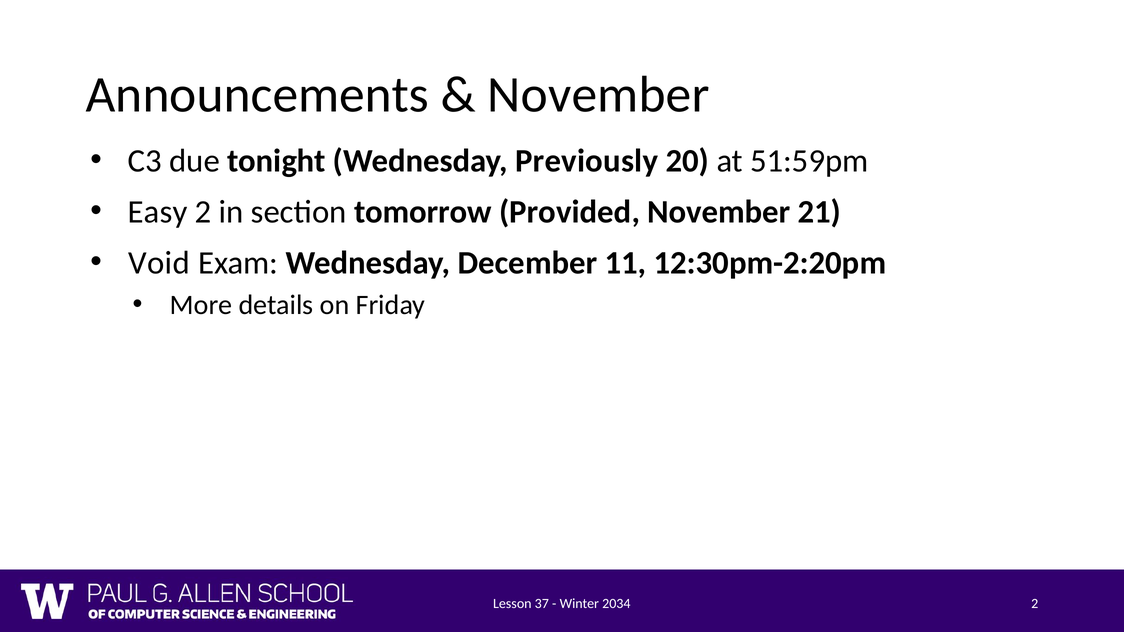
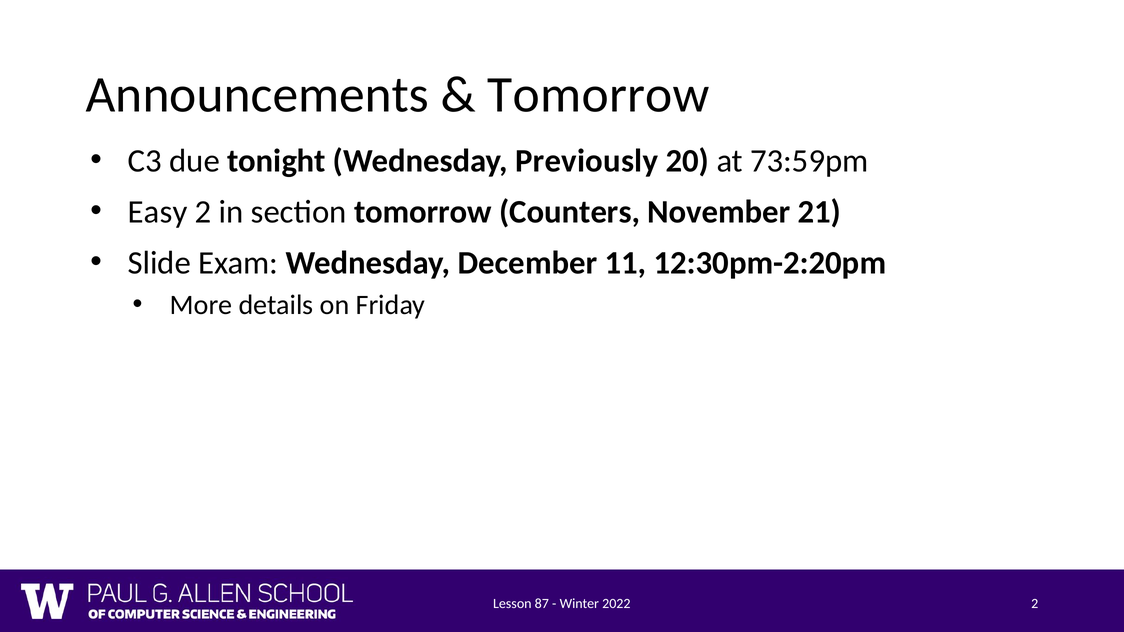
November: November -> Tomorrow (599, 95)
51:59pm: 51:59pm -> 73:59pm (809, 161)
Provided: Provided -> Counters (570, 212)
Void: Void -> Slide (159, 263)
37: 37 -> 87 (542, 604)
2034: 2034 -> 2022 (616, 604)
